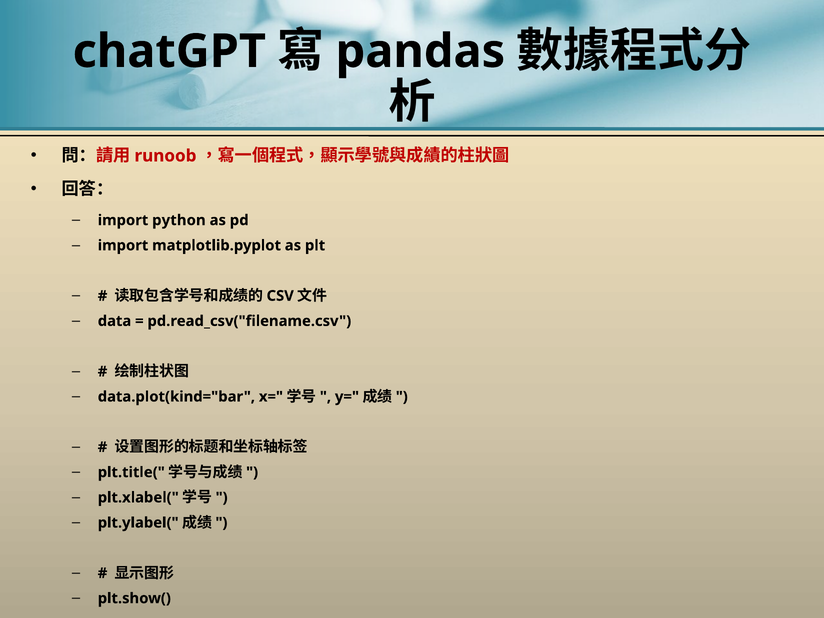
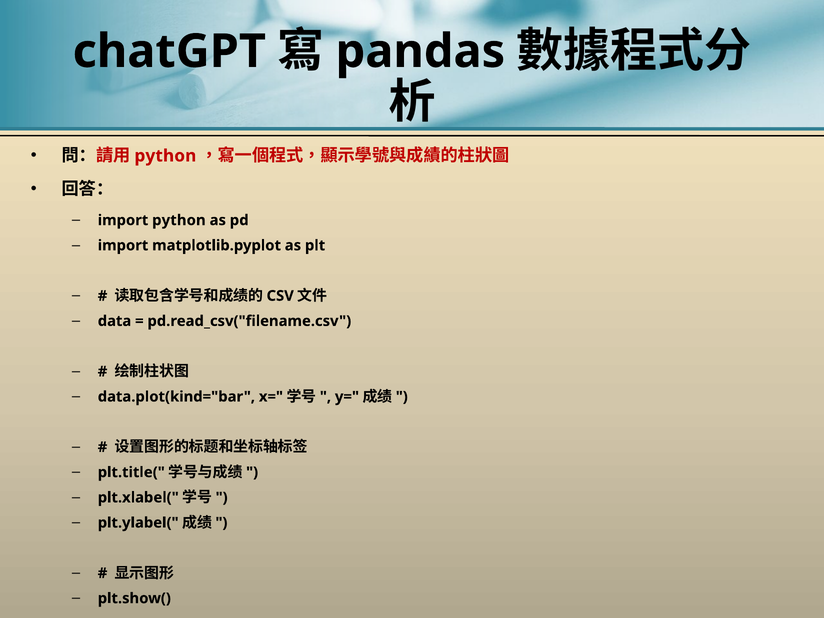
runoob: runoob -> python (165, 156)
